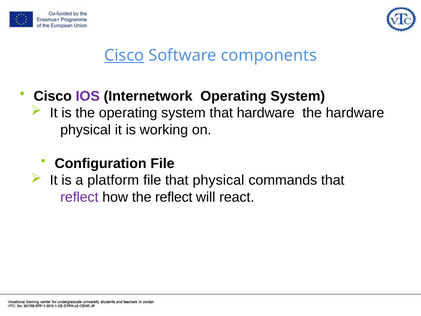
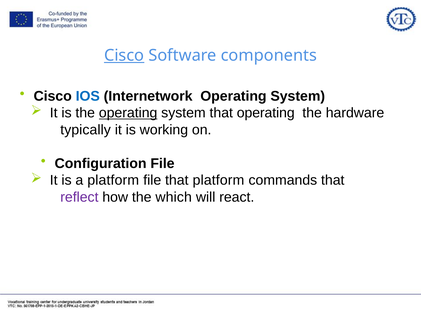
IOS colour: purple -> blue (88, 96)
operating underline: none -> present (128, 113)
that hardware: hardware -> operating (266, 113)
physical: physical -> typically (86, 130)
that physical: physical -> platform (218, 180)
the reflect: reflect -> which (174, 197)
